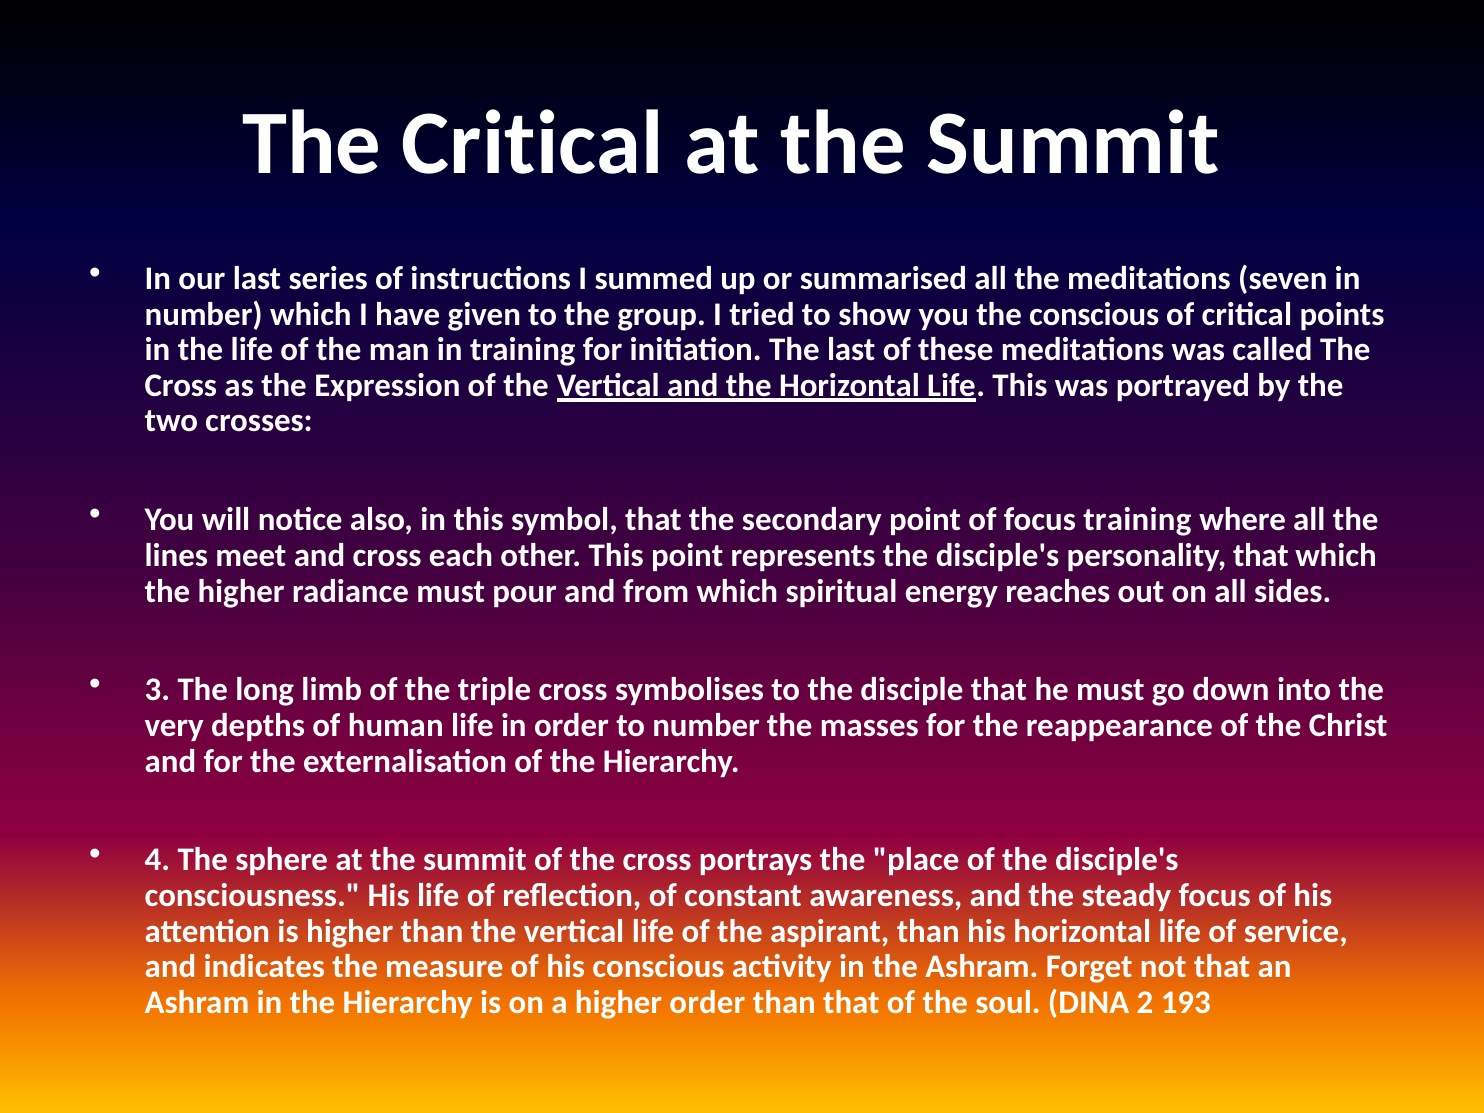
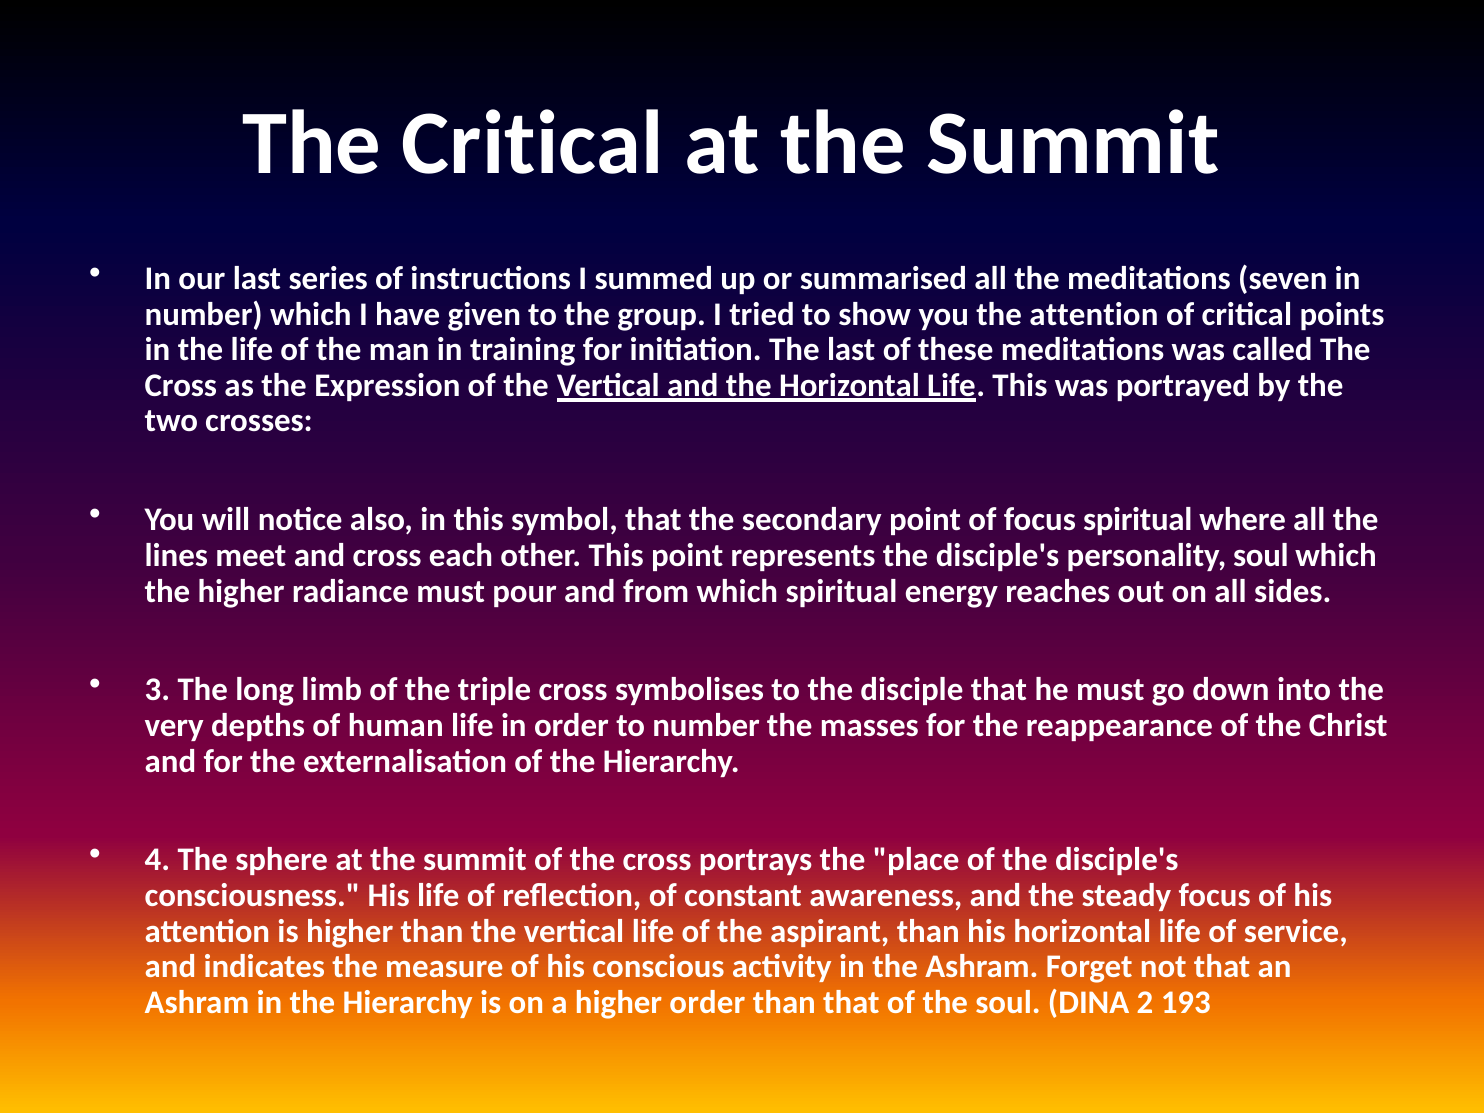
the conscious: conscious -> attention (1094, 314)
focus training: training -> spiritual (1138, 520)
personality that: that -> soul (1261, 556)
